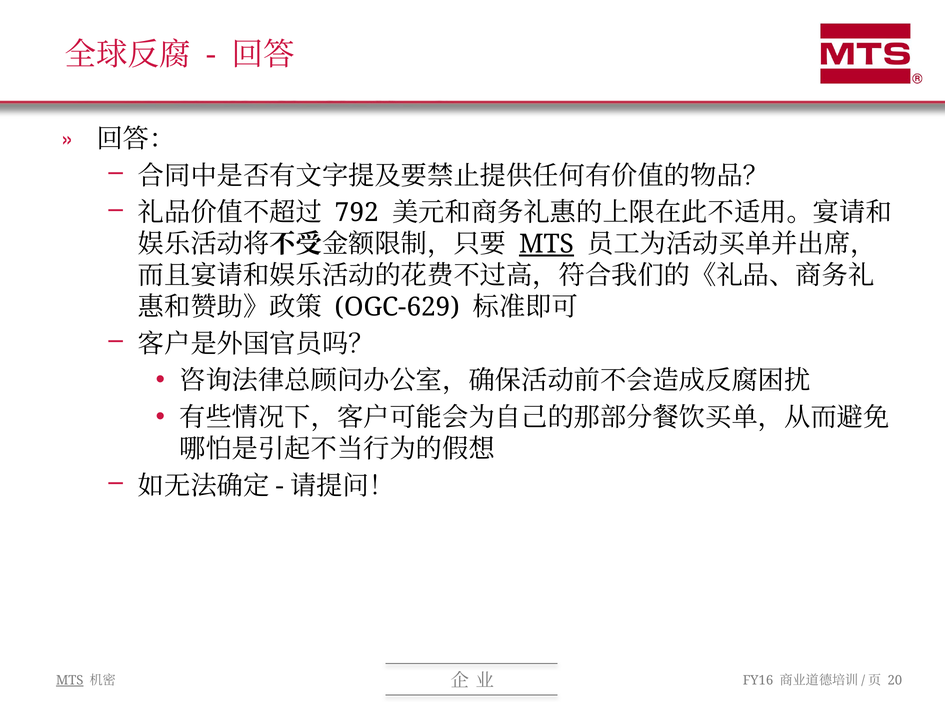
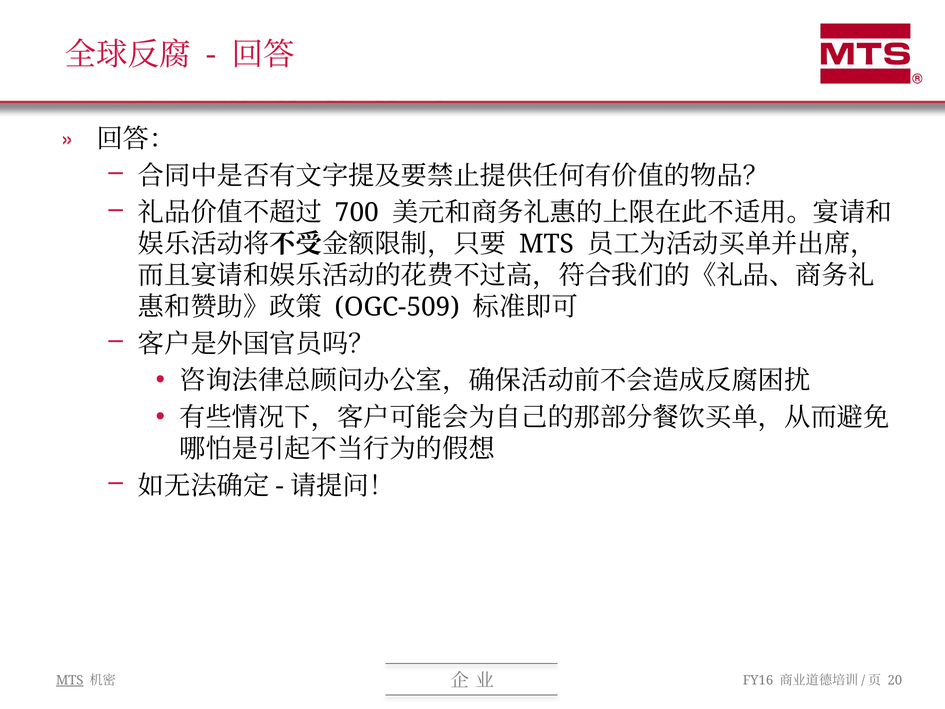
792: 792 -> 700 (357, 213)
MTS underline: present -> none (547, 244)
OGC-629: OGC-629 -> OGC-509 (397, 307)
